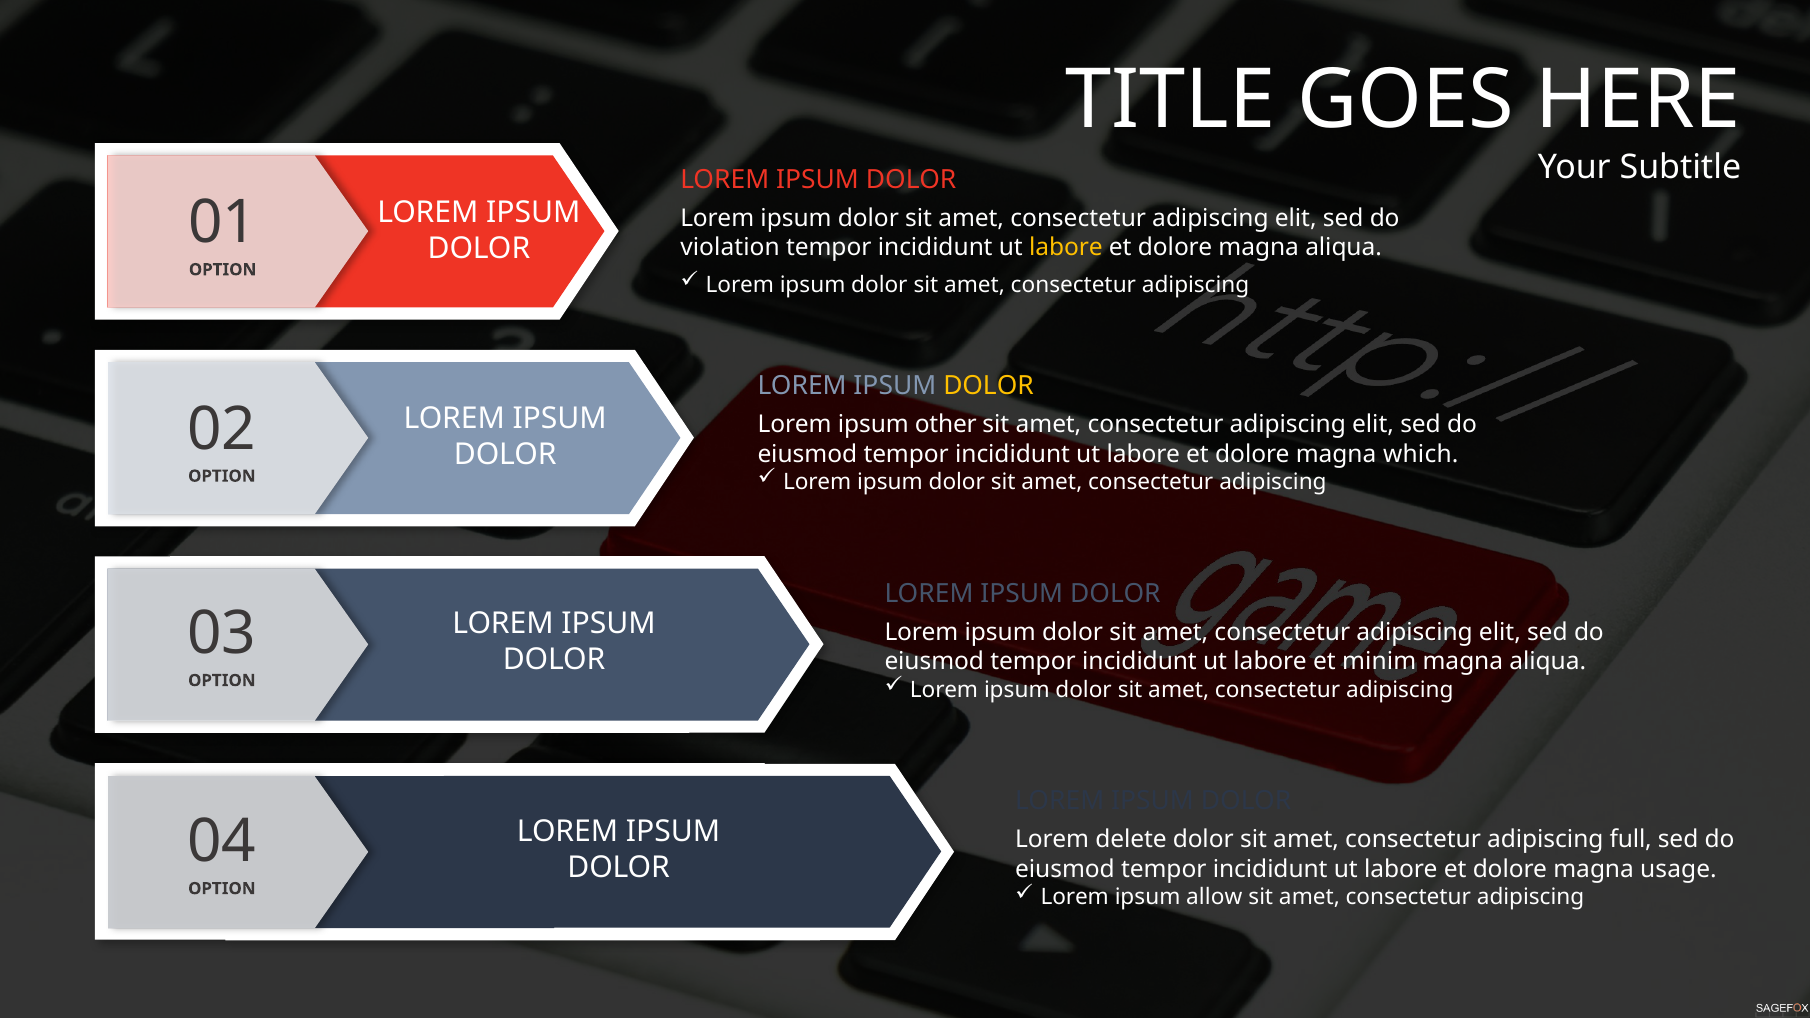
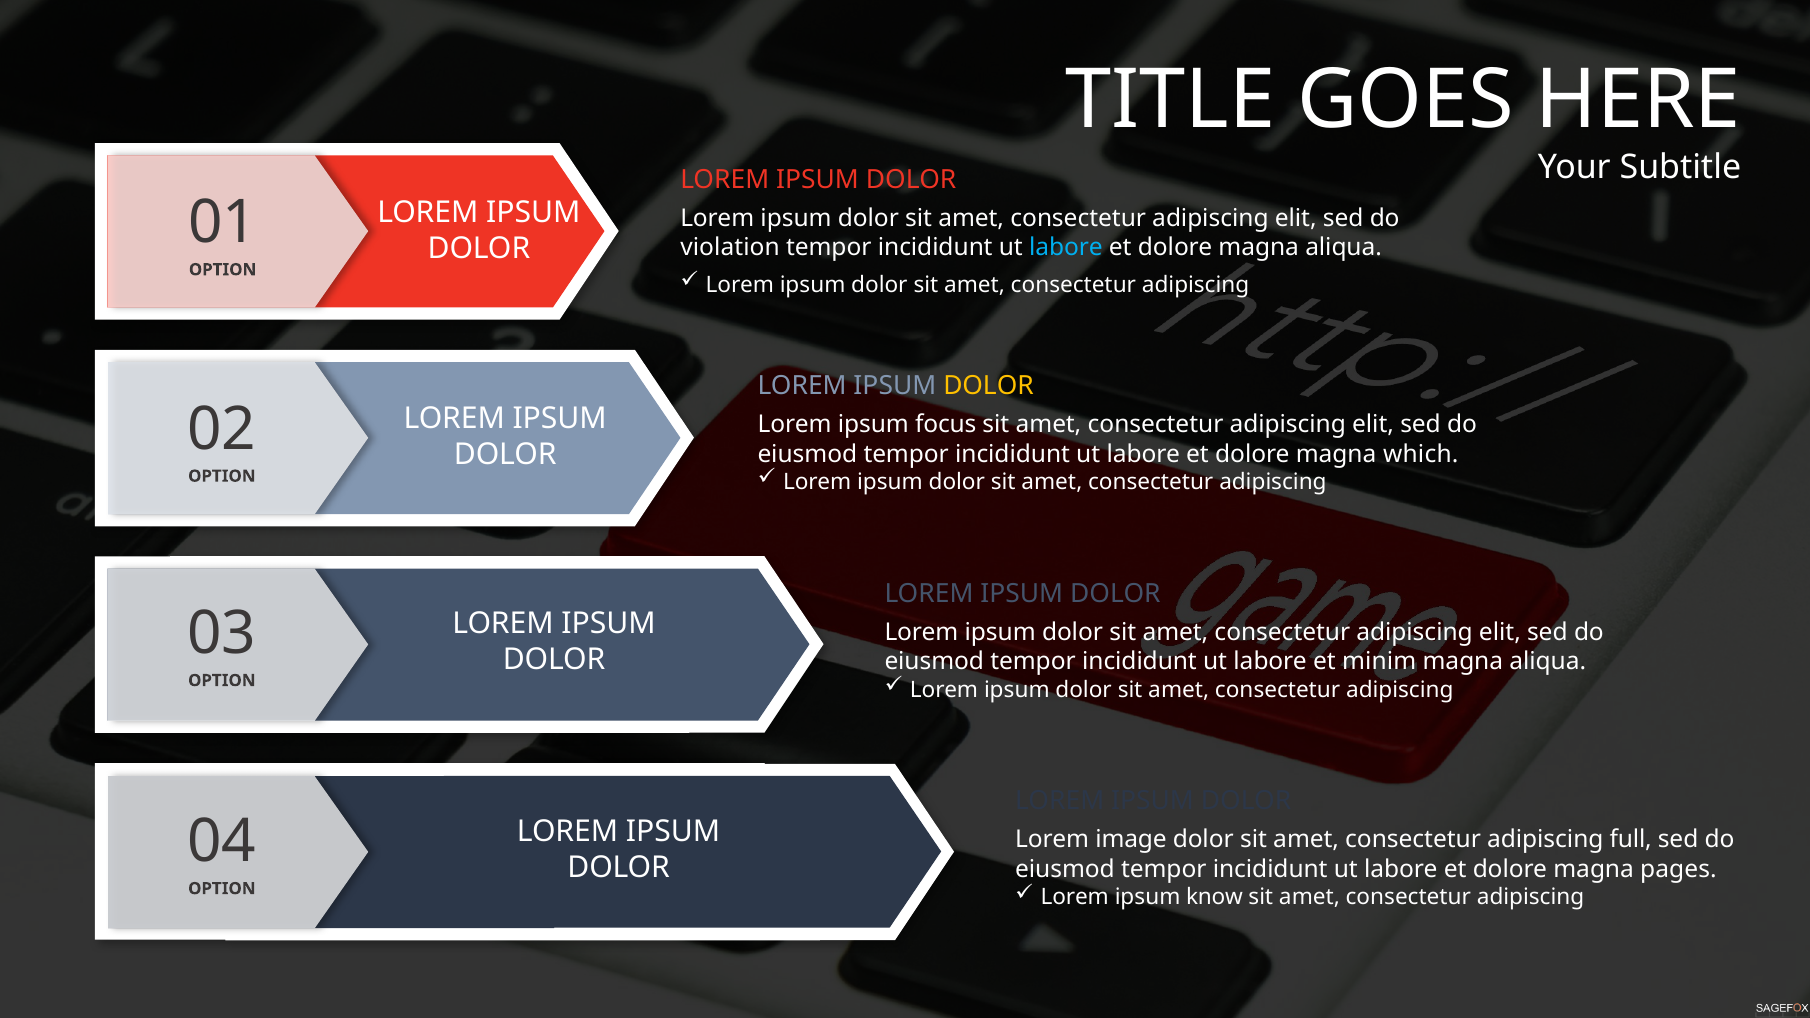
labore colour: yellow -> light blue (1066, 248)
other: other -> focus (946, 425)
delete: delete -> image (1131, 840)
usage: usage -> pages (1678, 869)
allow: allow -> know (1214, 897)
